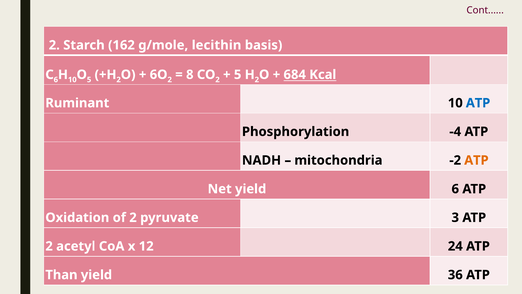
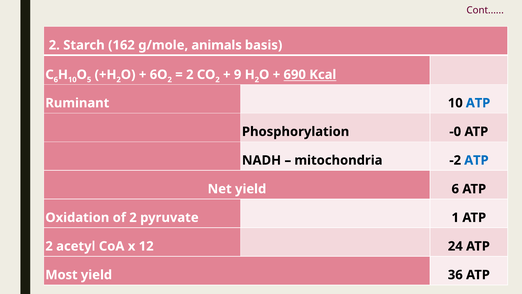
lecithin: lecithin -> animals (217, 45)
8: 8 -> 2 (190, 75)
5: 5 -> 9 (238, 75)
684: 684 -> 690 (295, 75)
-4: -4 -> -0 (455, 132)
ATP colour: orange -> blue (476, 160)
3: 3 -> 1 (455, 217)
Than: Than -> Most (61, 275)
